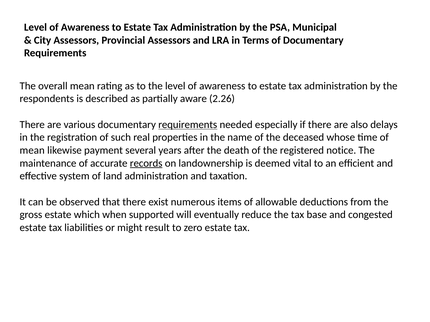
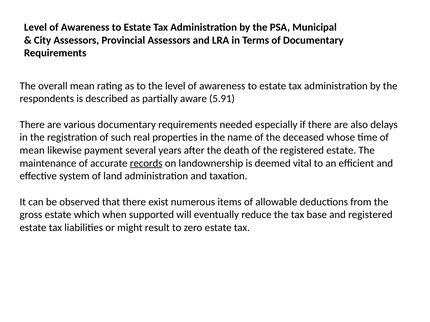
2.26: 2.26 -> 5.91 (222, 99)
requirements underline: present -> none (188, 125)
the registered notice: notice -> estate (341, 151)
and congested: congested -> registered (370, 215)
